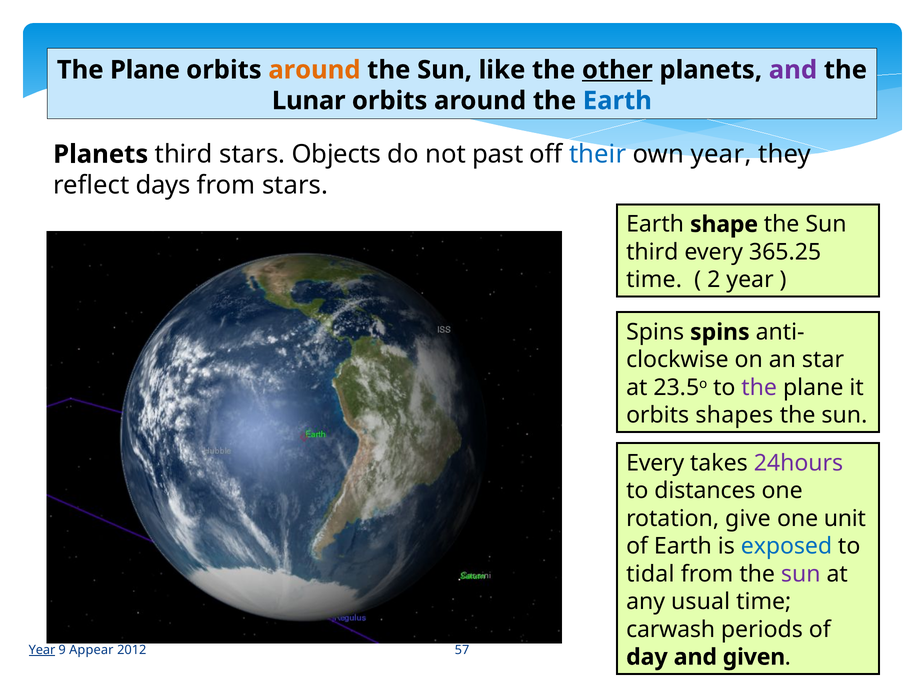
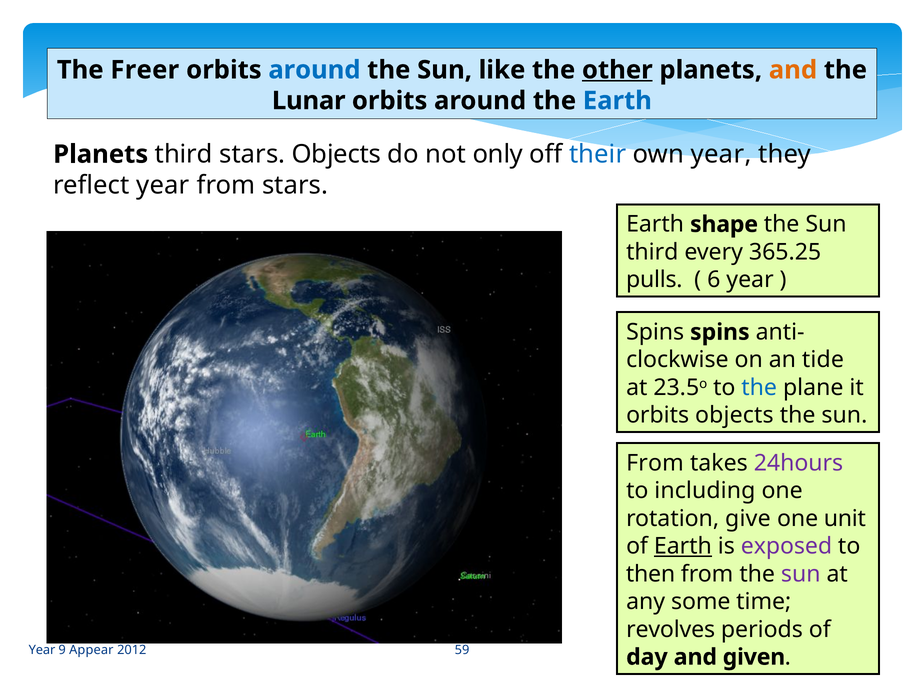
Plane: Plane -> Freer (145, 70)
around colour: orange -> blue (314, 70)
and colour: purple -> orange (793, 70)
past: past -> only (498, 154)
reflect days: days -> year (163, 185)
time: time -> pulls (654, 280)
2: 2 -> 6 (714, 280)
star: star -> tide (823, 360)
the colour: purple -> blue (759, 388)
orbits shapes: shapes -> objects (734, 415)
Every: Every -> From (655, 463)
distances: distances -> including (705, 491)
Earth underline: none -> present (683, 546)
exposed colour: blue -> purple (786, 546)
tidal: tidal -> then (651, 574)
usual: usual -> some (701, 602)
carwash: carwash -> revolves (671, 629)
Year underline: present -> none (42, 650)
57: 57 -> 59 (462, 650)
